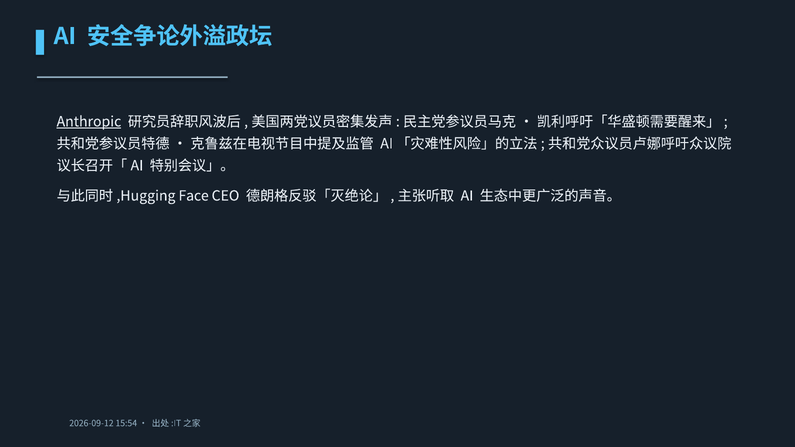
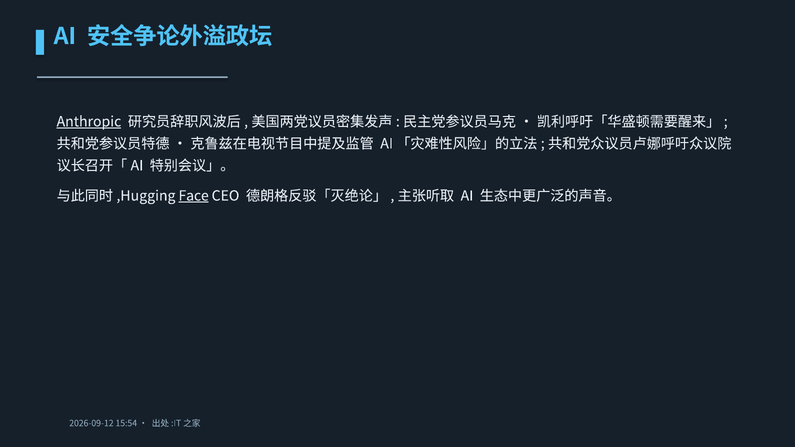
Face underline: none -> present (194, 196)
